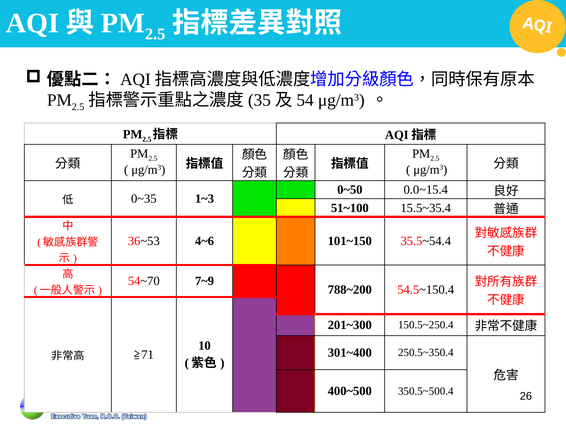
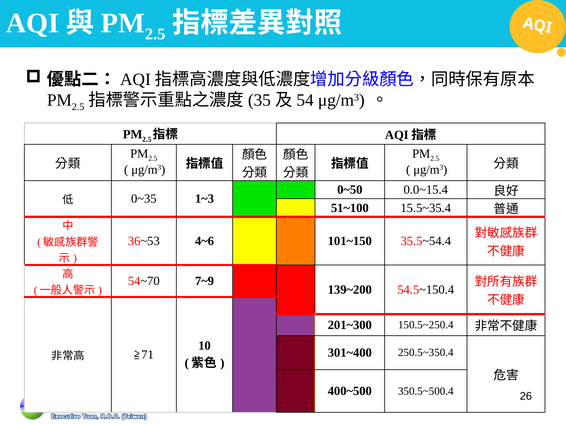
788~200: 788~200 -> 139~200 (350, 290)
